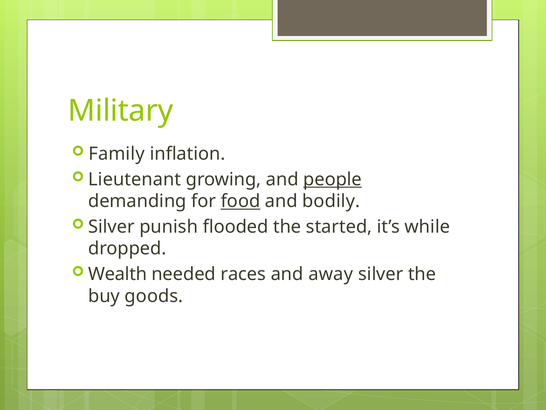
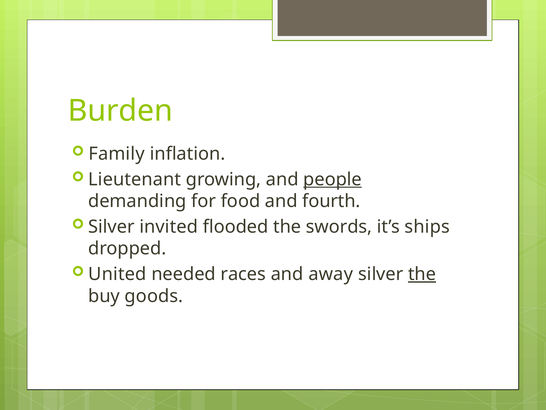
Military: Military -> Burden (120, 111)
food underline: present -> none (240, 201)
bodily: bodily -> fourth (331, 201)
punish: punish -> invited (169, 226)
started: started -> swords (339, 226)
while: while -> ships (427, 226)
Wealth: Wealth -> United (117, 274)
the underline: none -> present (422, 274)
